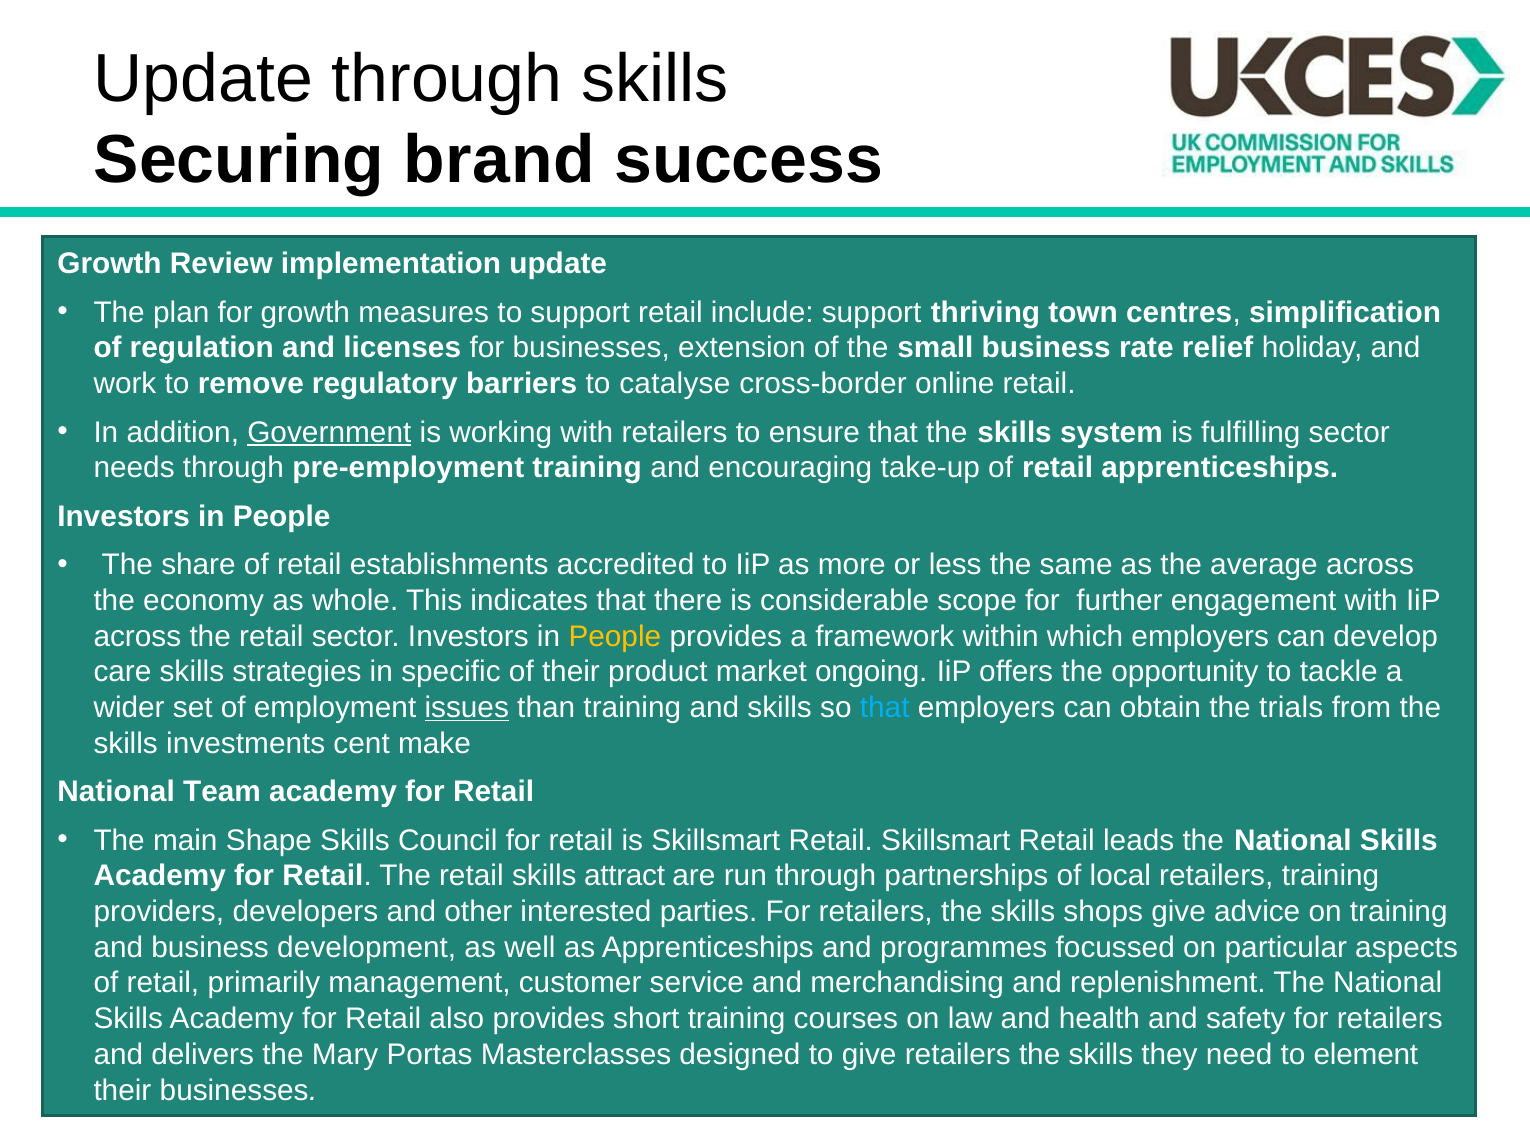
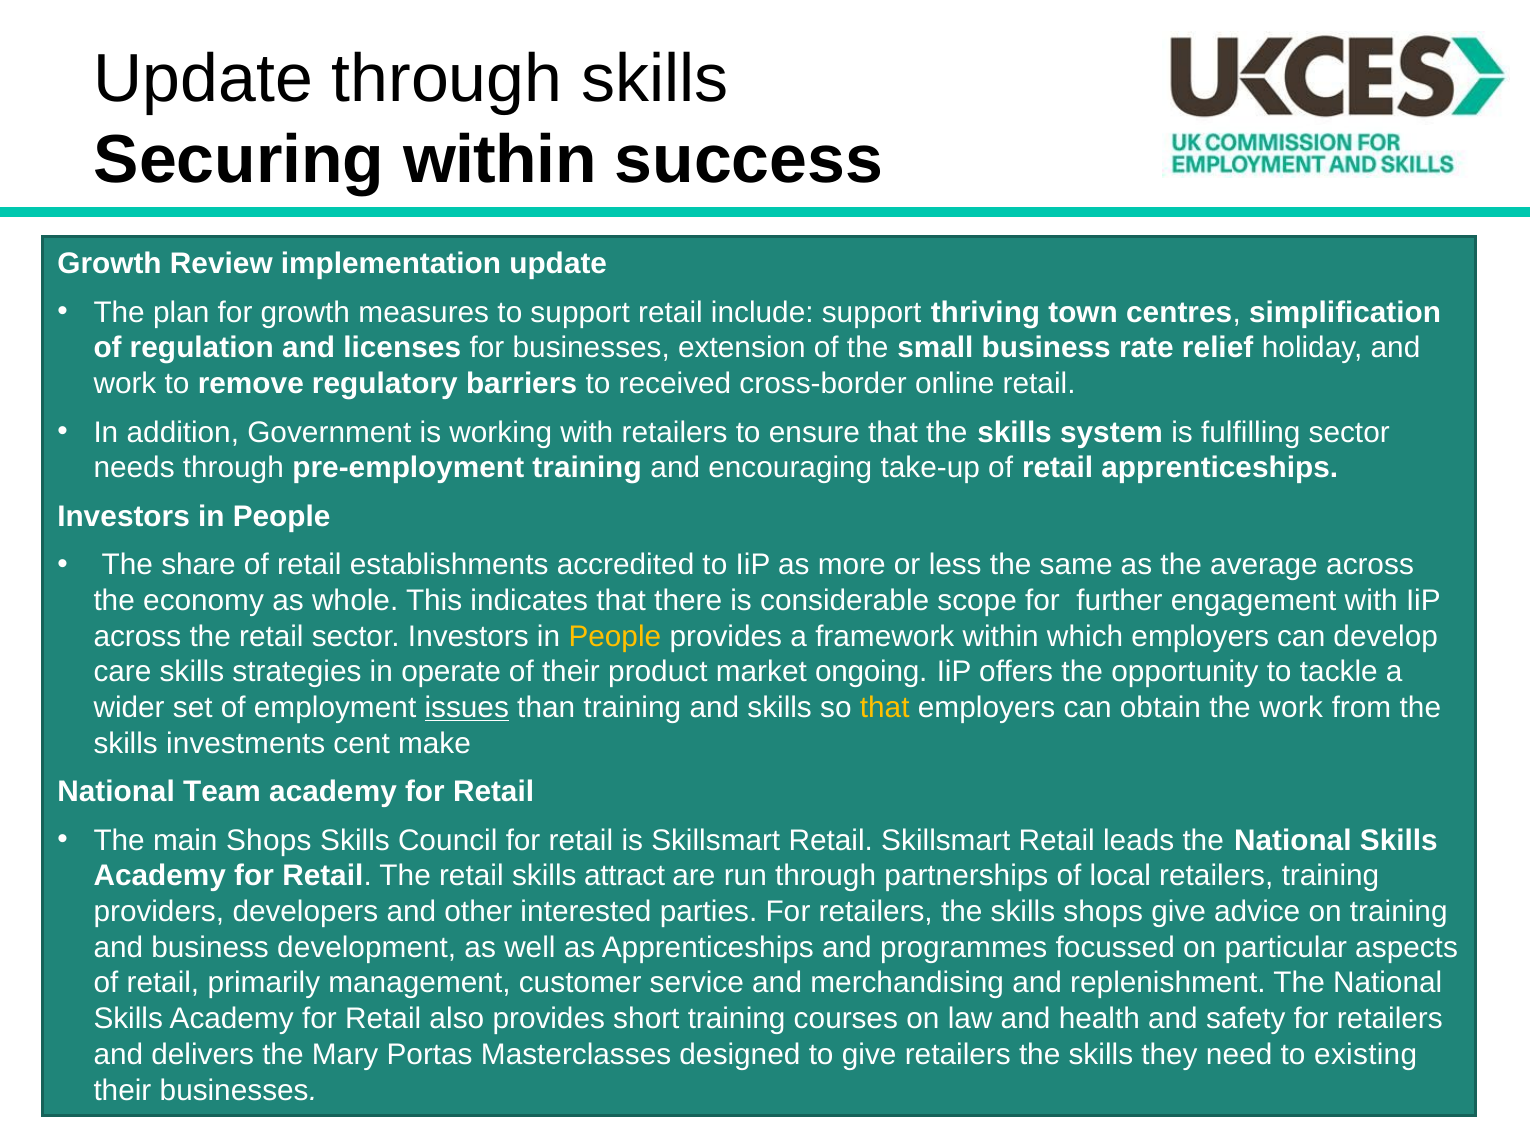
Securing brand: brand -> within (500, 161)
catalyse: catalyse -> received (675, 384)
Government underline: present -> none (329, 432)
specific: specific -> operate (451, 672)
that colour: light blue -> yellow (885, 708)
the trials: trials -> work (1291, 708)
main Shape: Shape -> Shops (269, 841)
element: element -> existing (1366, 1055)
